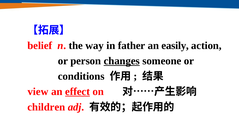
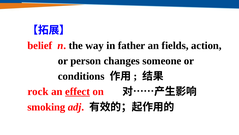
easily: easily -> fields (175, 45)
changes underline: present -> none (122, 61)
view: view -> rock (38, 91)
children: children -> smoking (46, 107)
